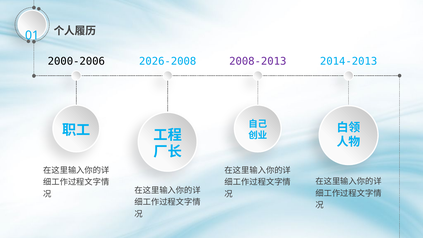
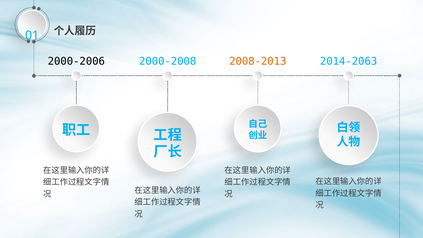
2026-2008: 2026-2008 -> 2000-2008 (168, 61)
2008-2013 colour: purple -> orange (258, 61)
2014-2013: 2014-2013 -> 2014-2063 (349, 61)
